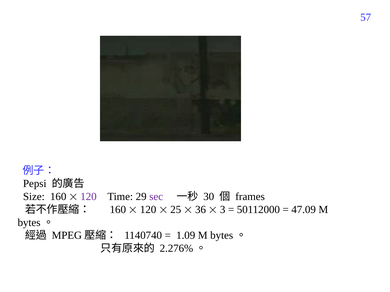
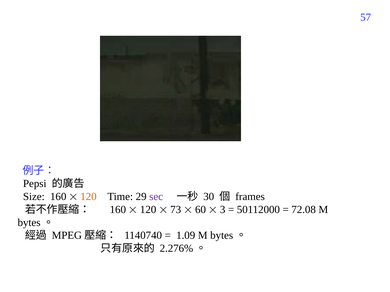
120 colour: purple -> orange (89, 197)
25: 25 -> 73 (176, 210)
36: 36 -> 60 (201, 210)
47.09: 47.09 -> 72.08 (304, 210)
